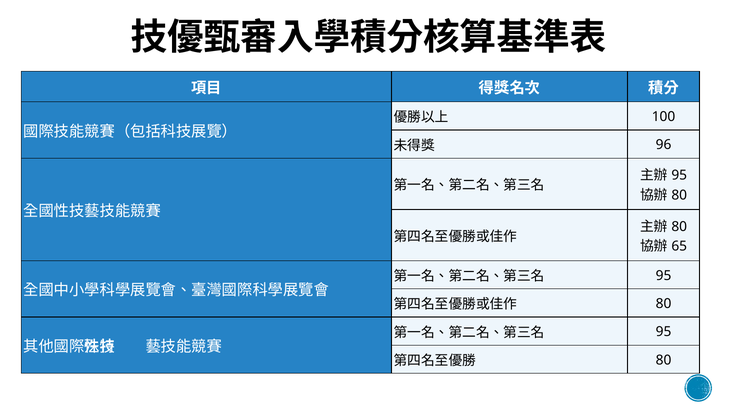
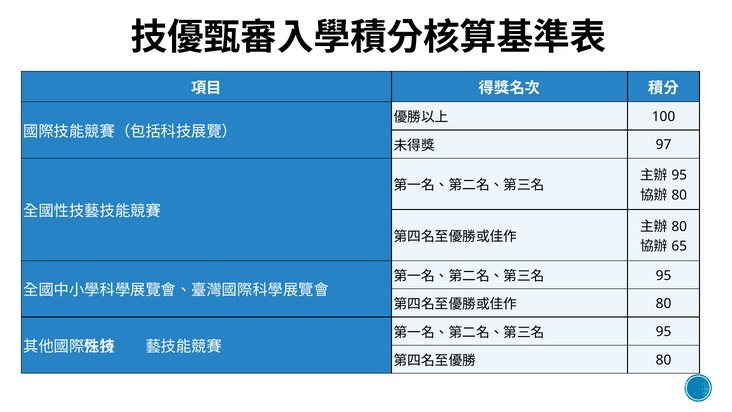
96: 96 -> 97 (664, 145)
